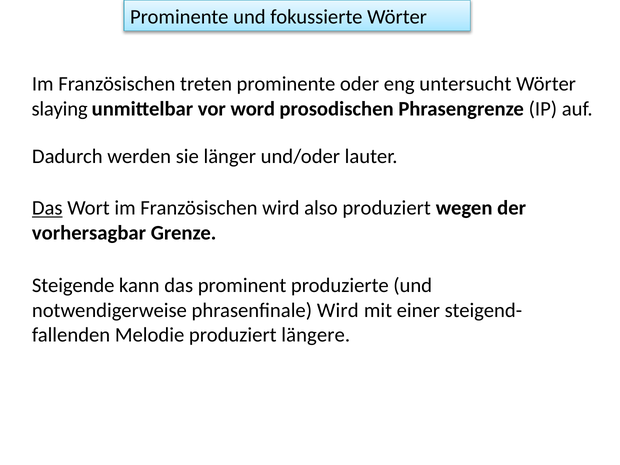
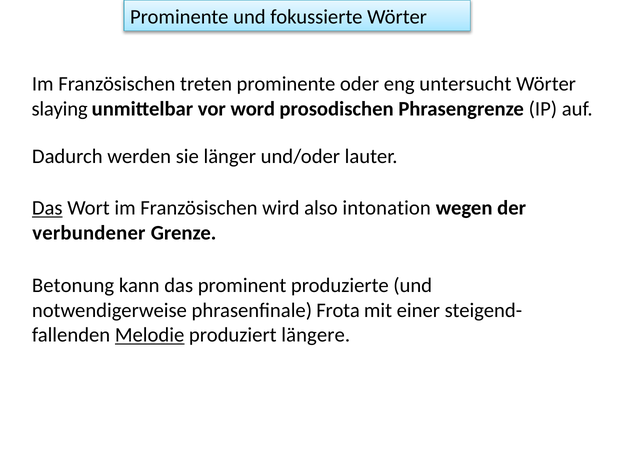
also produziert: produziert -> intonation (387, 208)
vorhersagbar: vorhersagbar -> verbundener (89, 233)
Steigende: Steigende -> Betonung (73, 286)
phrasenfinale Wird: Wird -> Frota (338, 310)
Melodie underline: none -> present (150, 335)
